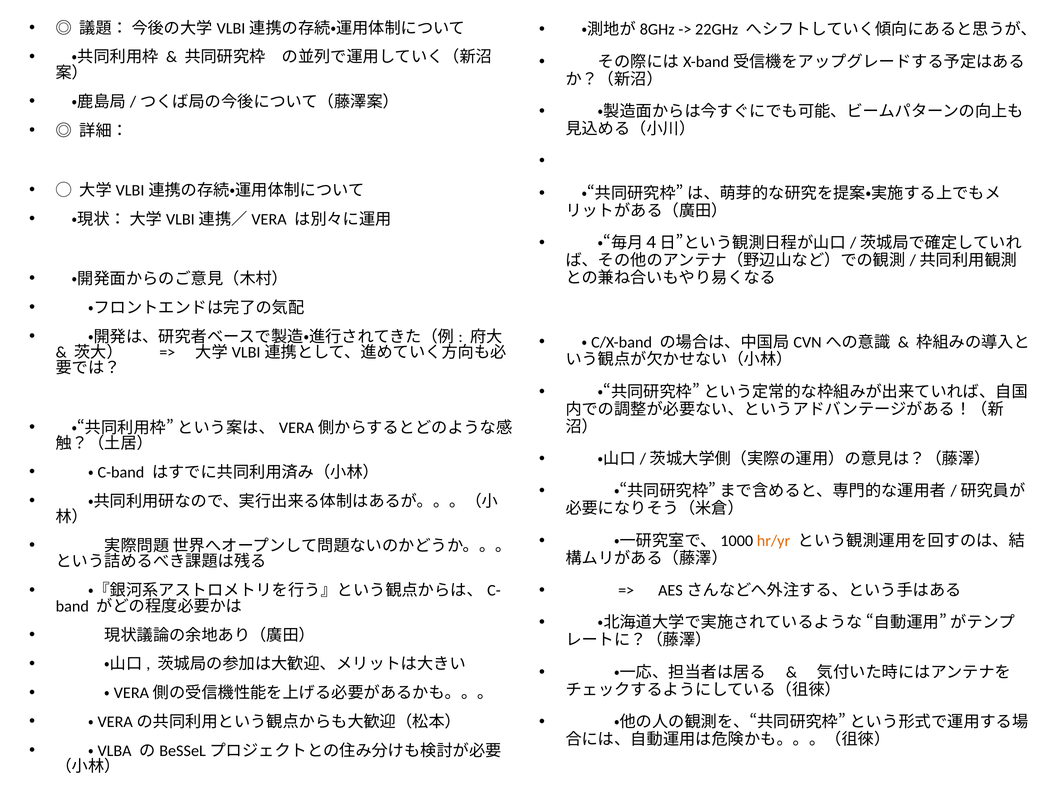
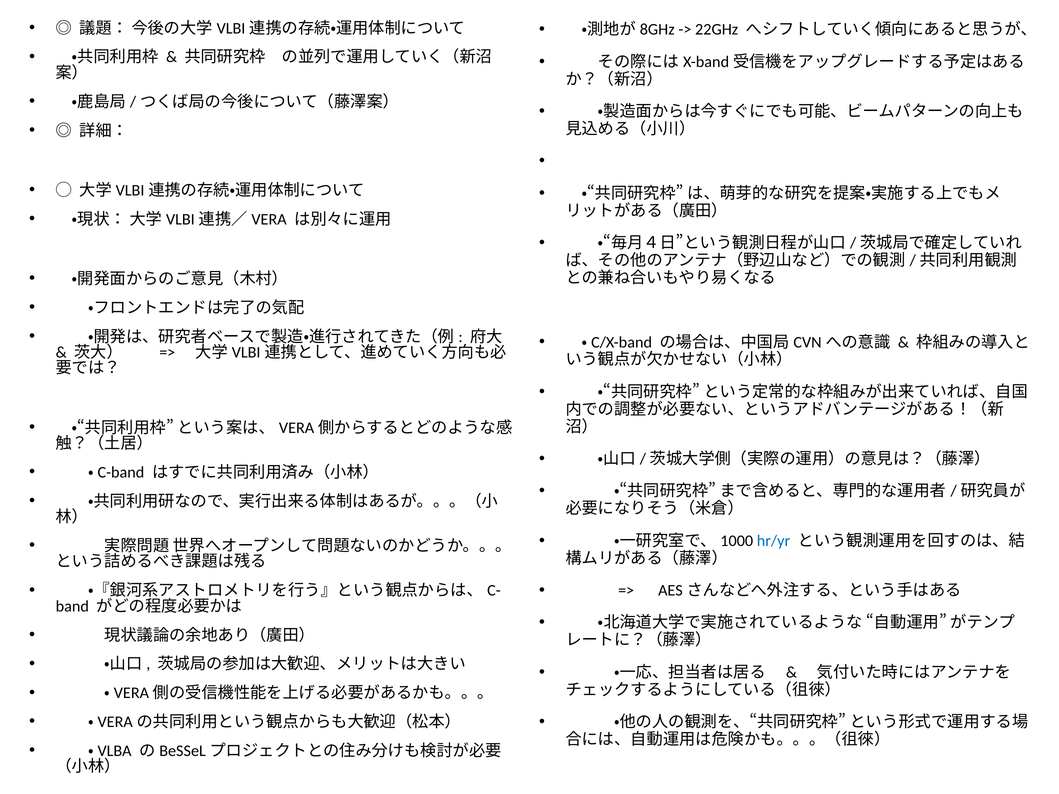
hr/yr colour: orange -> blue (774, 541)
